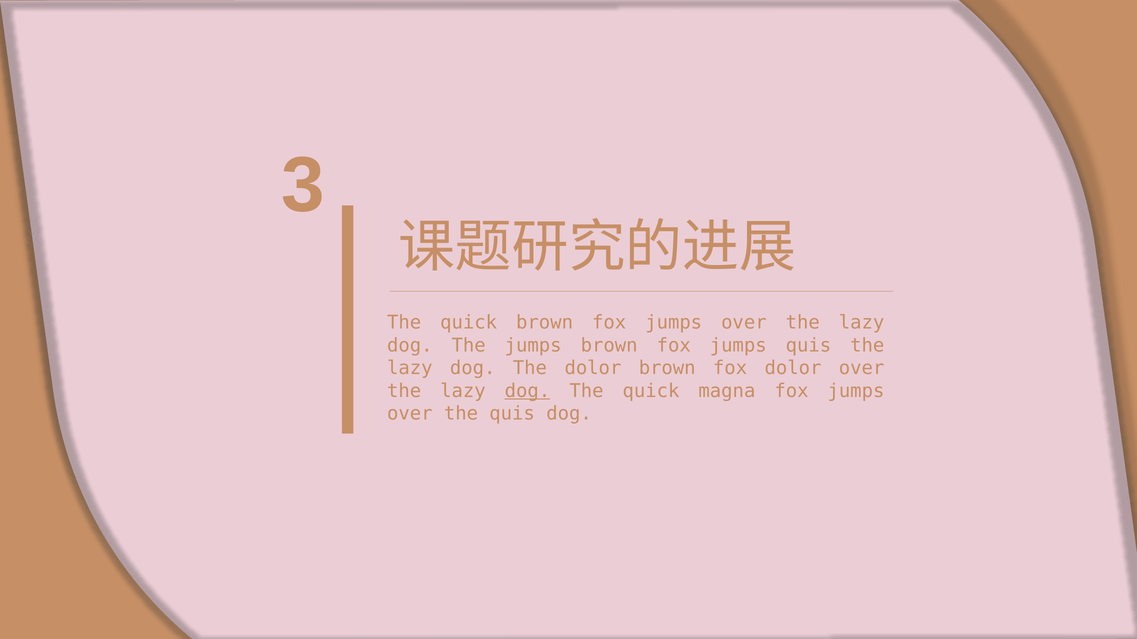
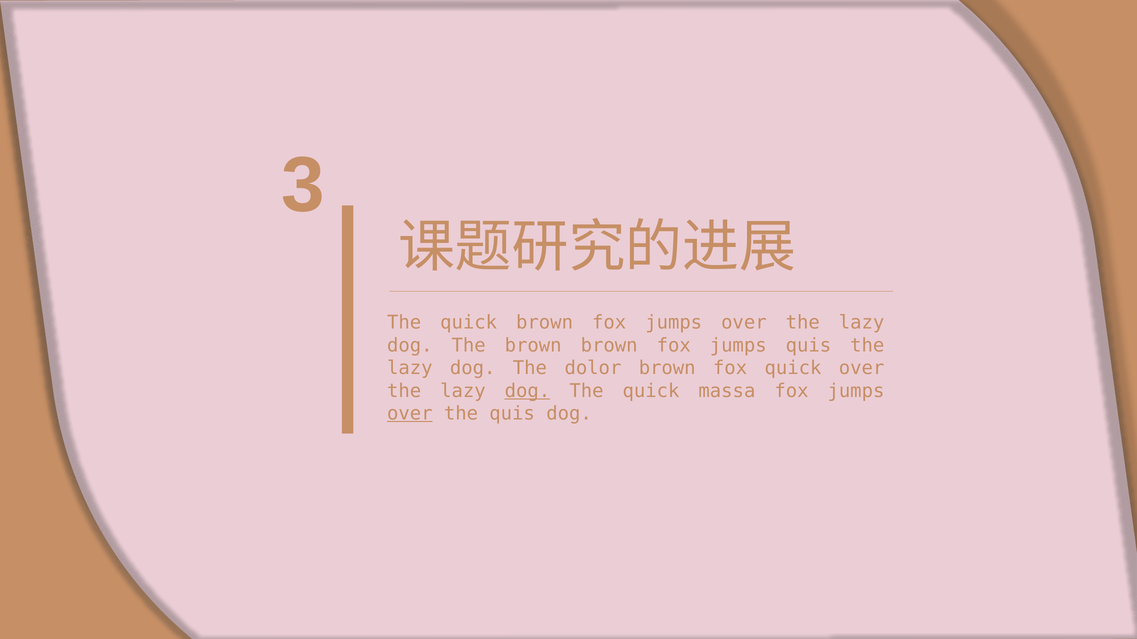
The jumps: jumps -> brown (533, 346)
fox dolor: dolor -> quick (793, 368)
magna: magna -> massa (727, 391)
over underline: none -> present (410, 414)
